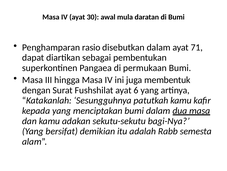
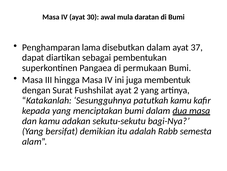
rasio: rasio -> lama (91, 47)
71: 71 -> 37 (197, 47)
6: 6 -> 2 (136, 90)
